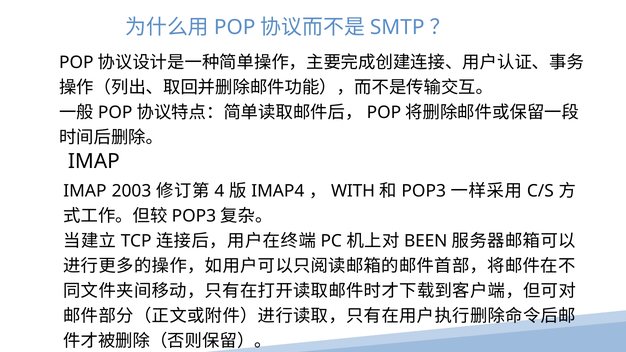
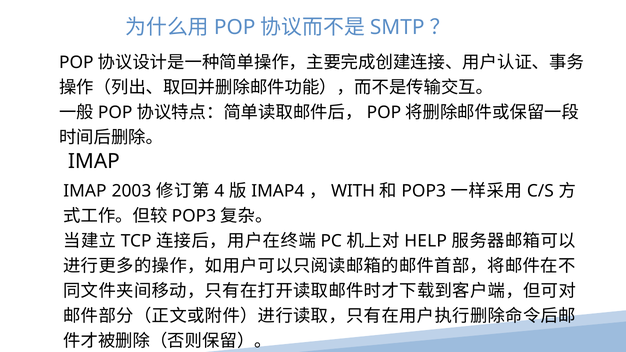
BEEN: BEEN -> HELP (426, 241)
